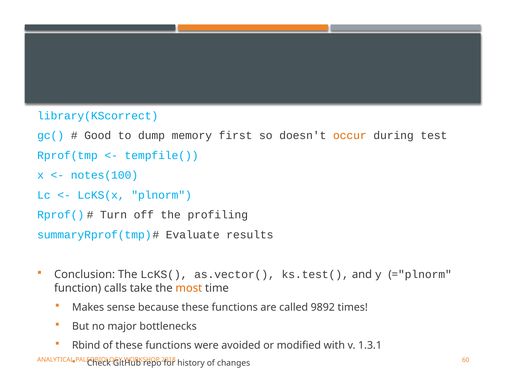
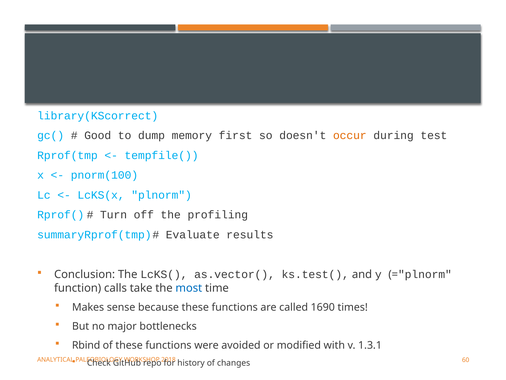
notes(100: notes(100 -> pnorm(100 (104, 175)
most colour: orange -> blue (189, 288)
9892: 9892 -> 1690 (323, 307)
